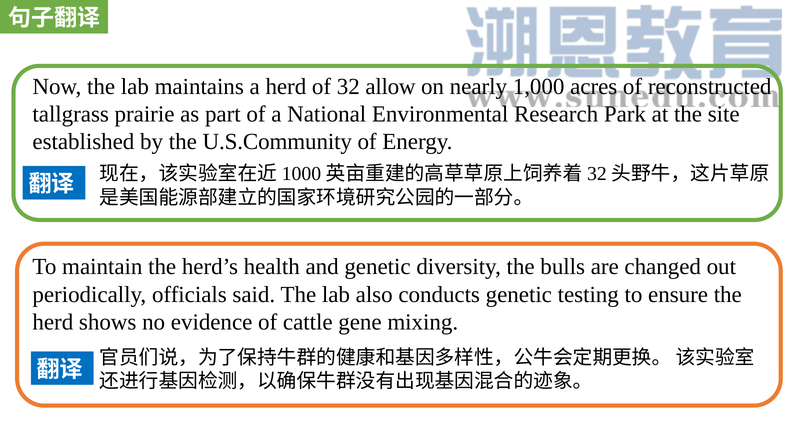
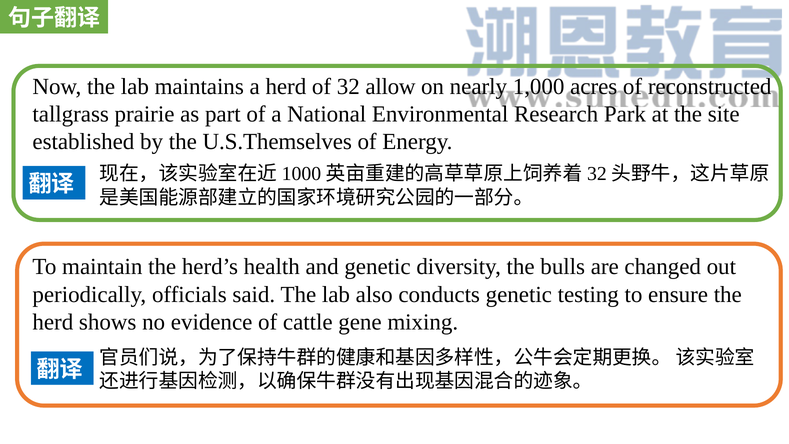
U.S.Community: U.S.Community -> U.S.Themselves (277, 142)
